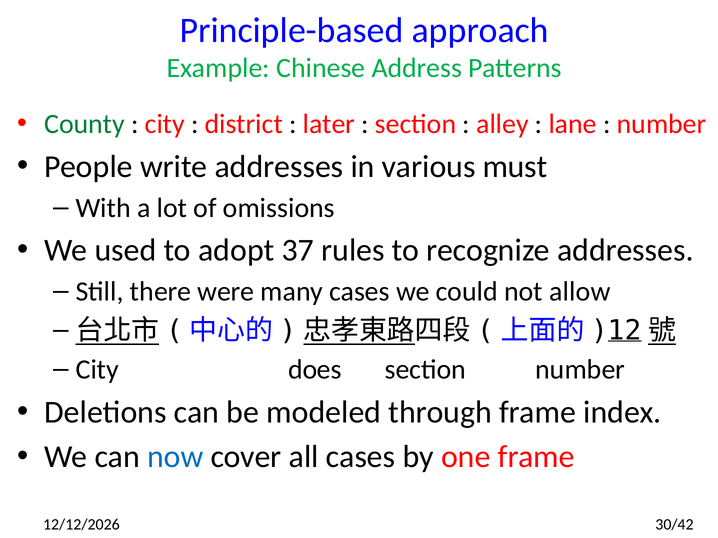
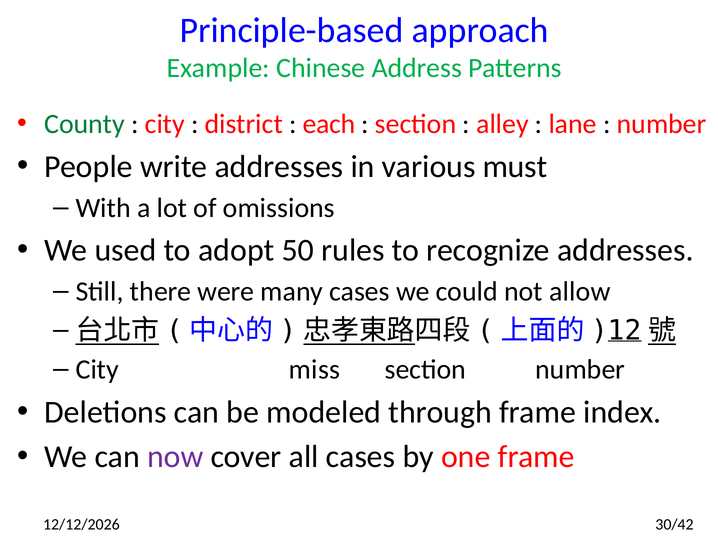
later: later -> each (329, 124)
37: 37 -> 50 (298, 251)
does: does -> miss (315, 370)
now colour: blue -> purple (175, 457)
